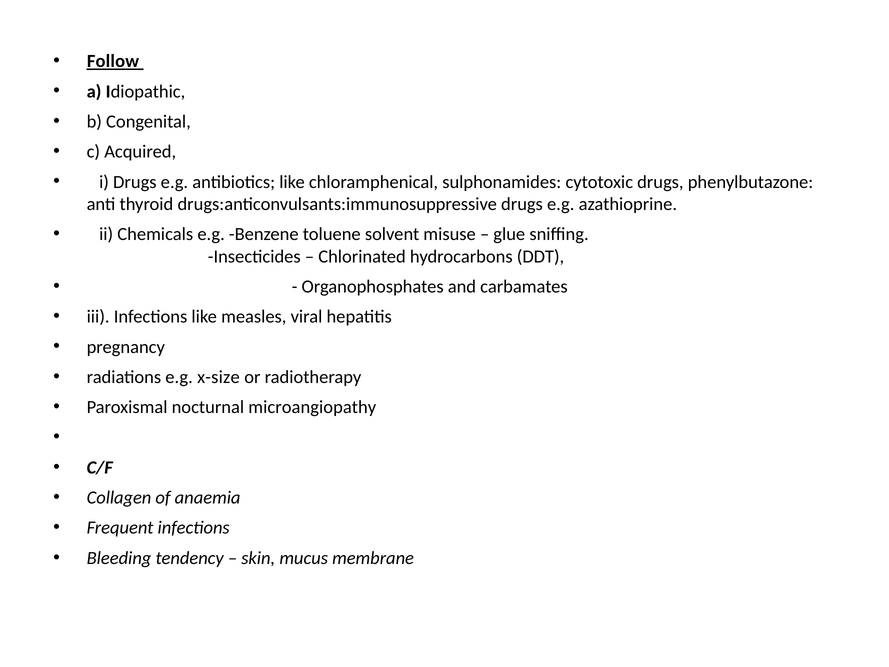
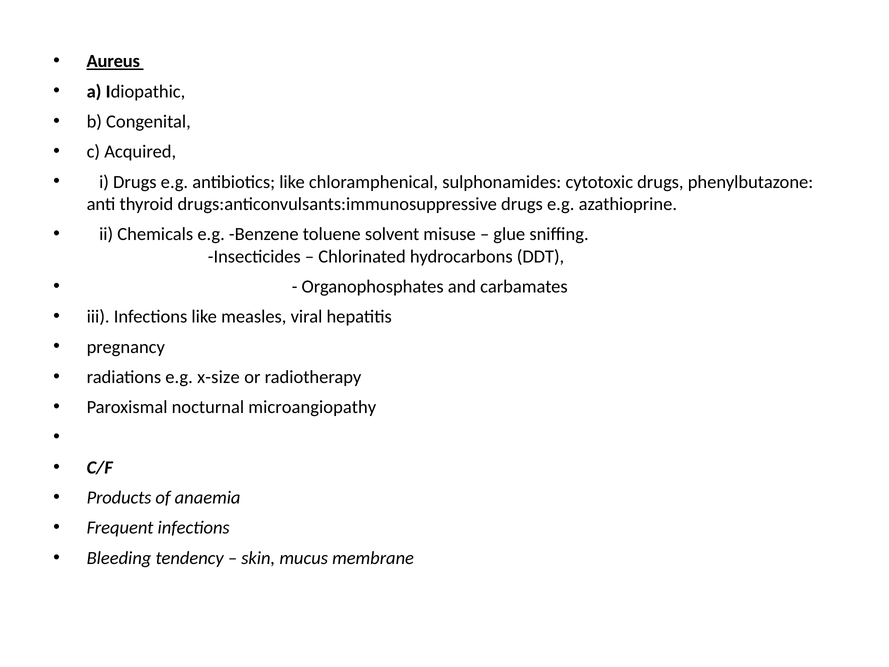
Follow: Follow -> Aureus (113, 61)
Collagen: Collagen -> Products (119, 498)
